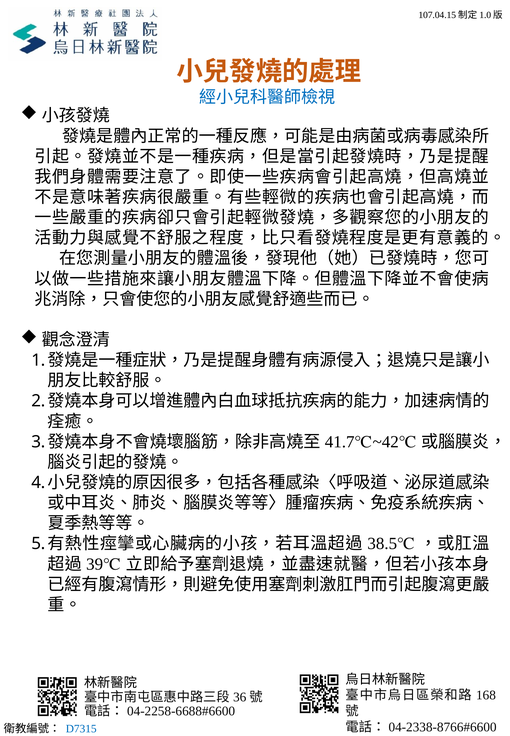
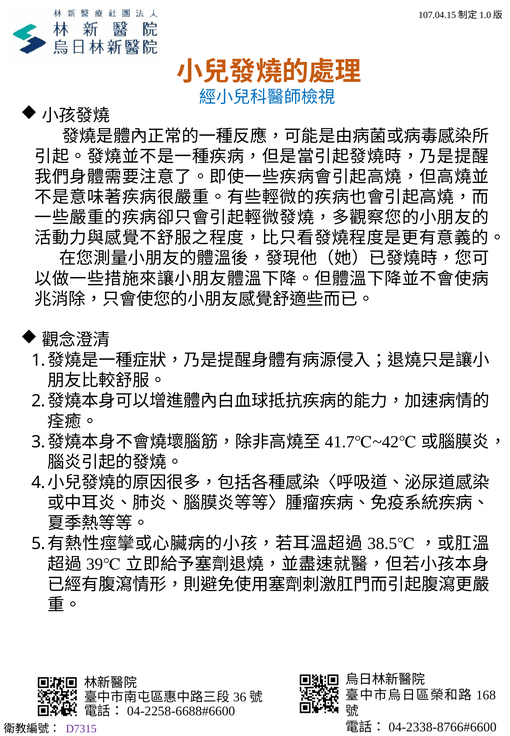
D7315 colour: blue -> purple (81, 729)
